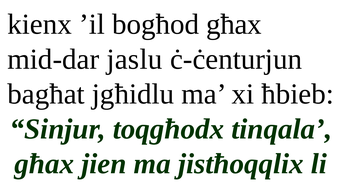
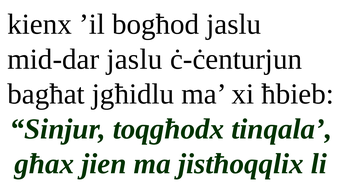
bogħod għax: għax -> jaslu (234, 24)
